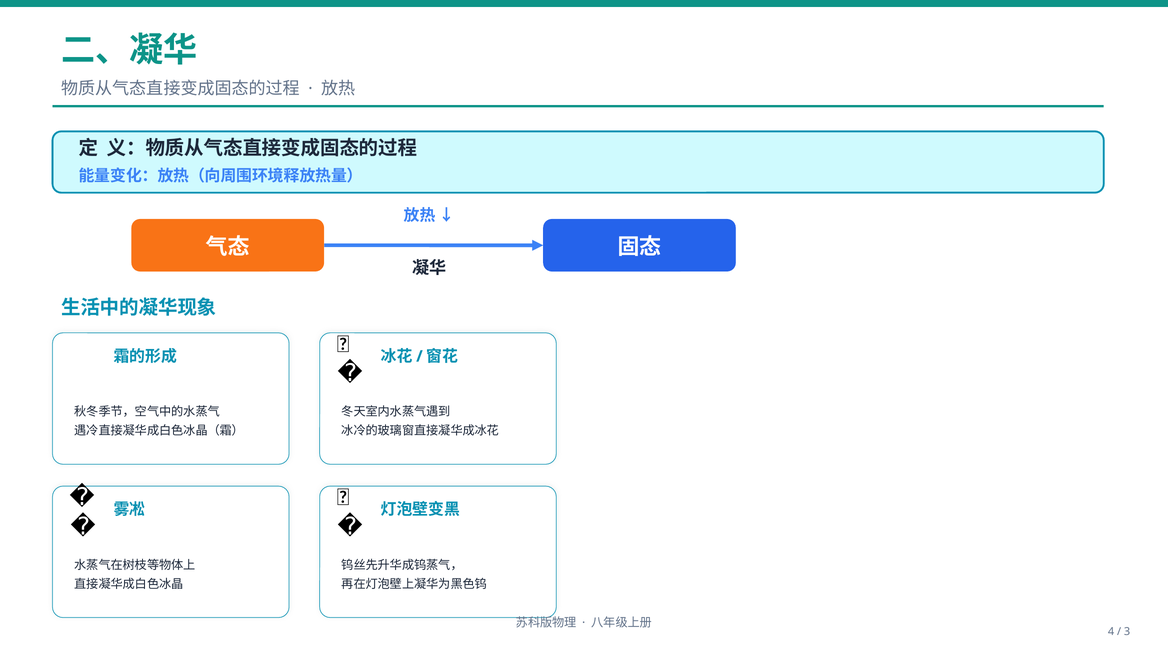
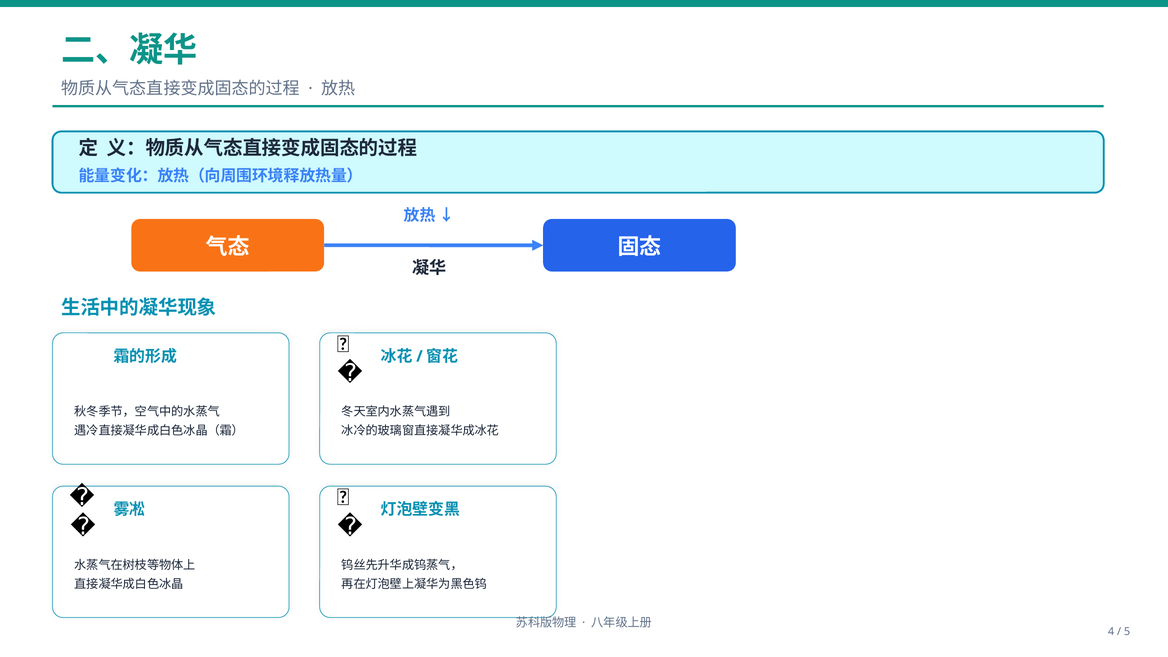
3: 3 -> 5 (1127, 631)
